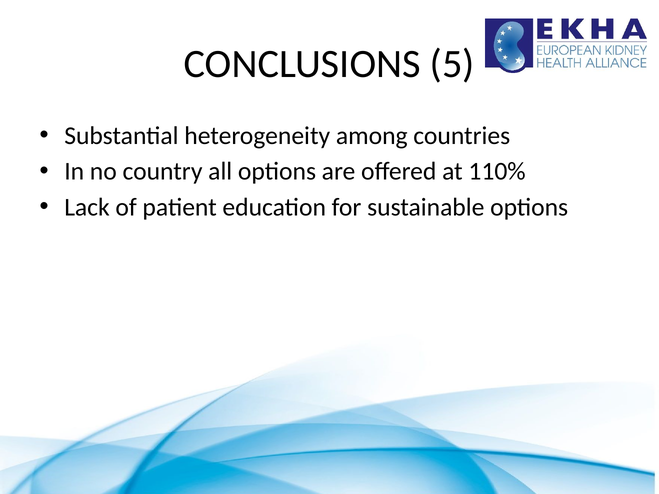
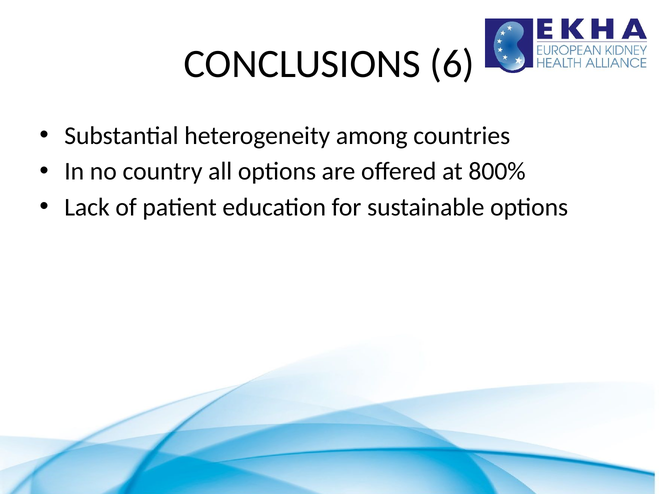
5: 5 -> 6 (452, 64)
110%: 110% -> 800% (497, 172)
